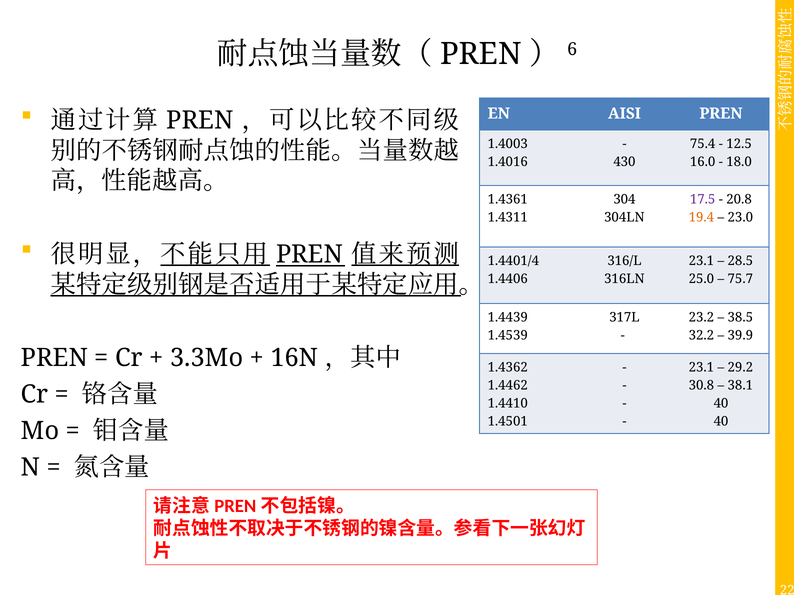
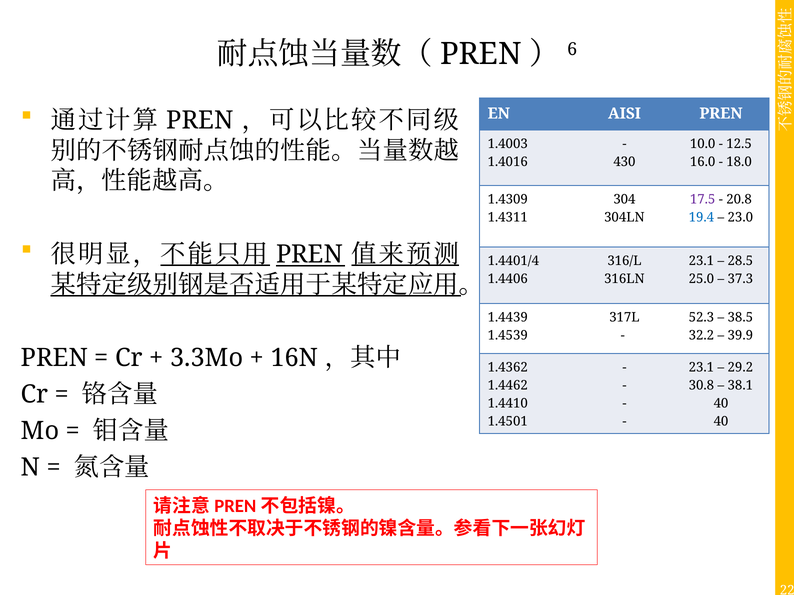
75.4: 75.4 -> 10.0 (703, 144)
1.4361: 1.4361 -> 1.4309 (508, 200)
19.4 colour: orange -> blue (701, 218)
75.7: 75.7 -> 37.3 (740, 279)
23.2: 23.2 -> 52.3 (701, 318)
